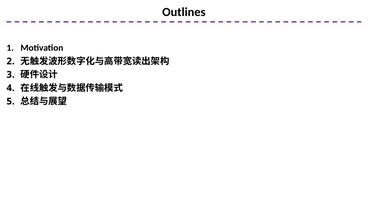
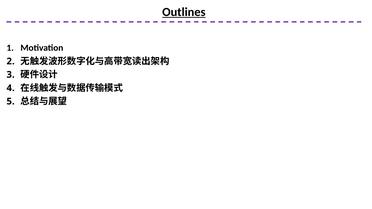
Outlines underline: none -> present (184, 12)
